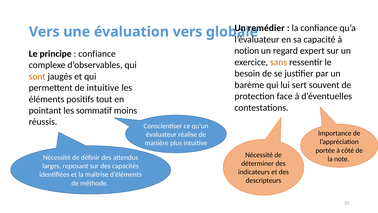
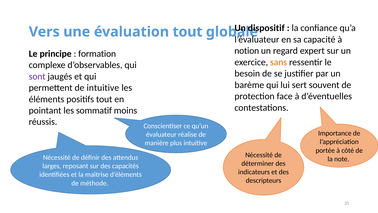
remédier: remédier -> dispositif (266, 28)
évaluation vers: vers -> tout (188, 32)
confiance: confiance -> formation (97, 54)
sont colour: orange -> purple (37, 76)
